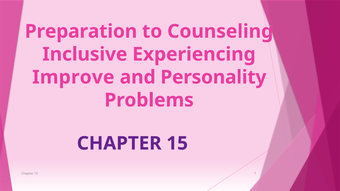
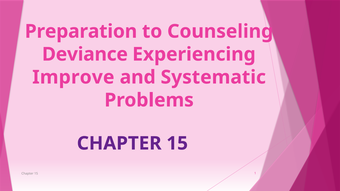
Inclusive: Inclusive -> Deviance (85, 54)
Personality: Personality -> Systematic (213, 77)
